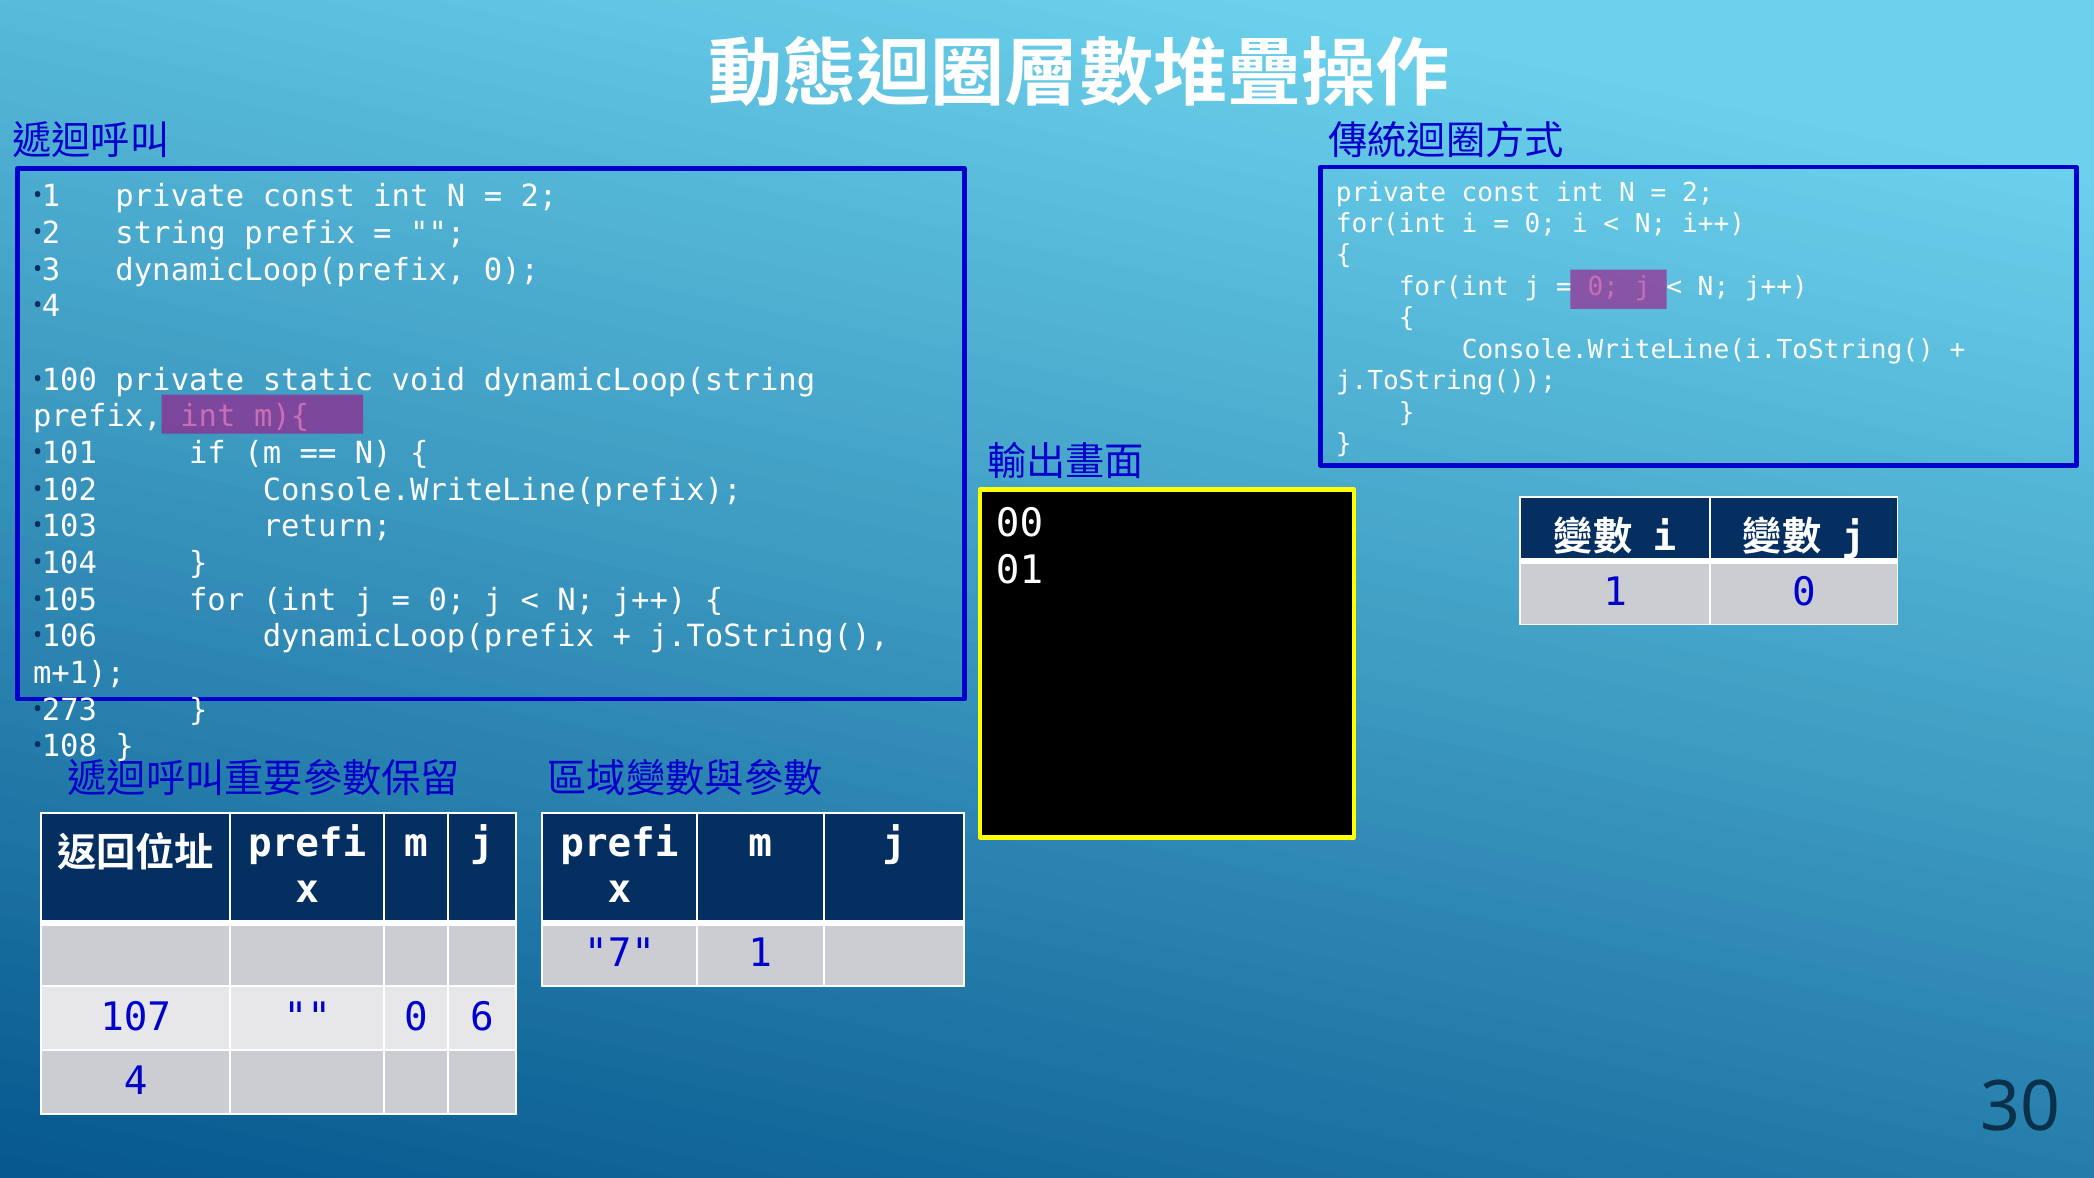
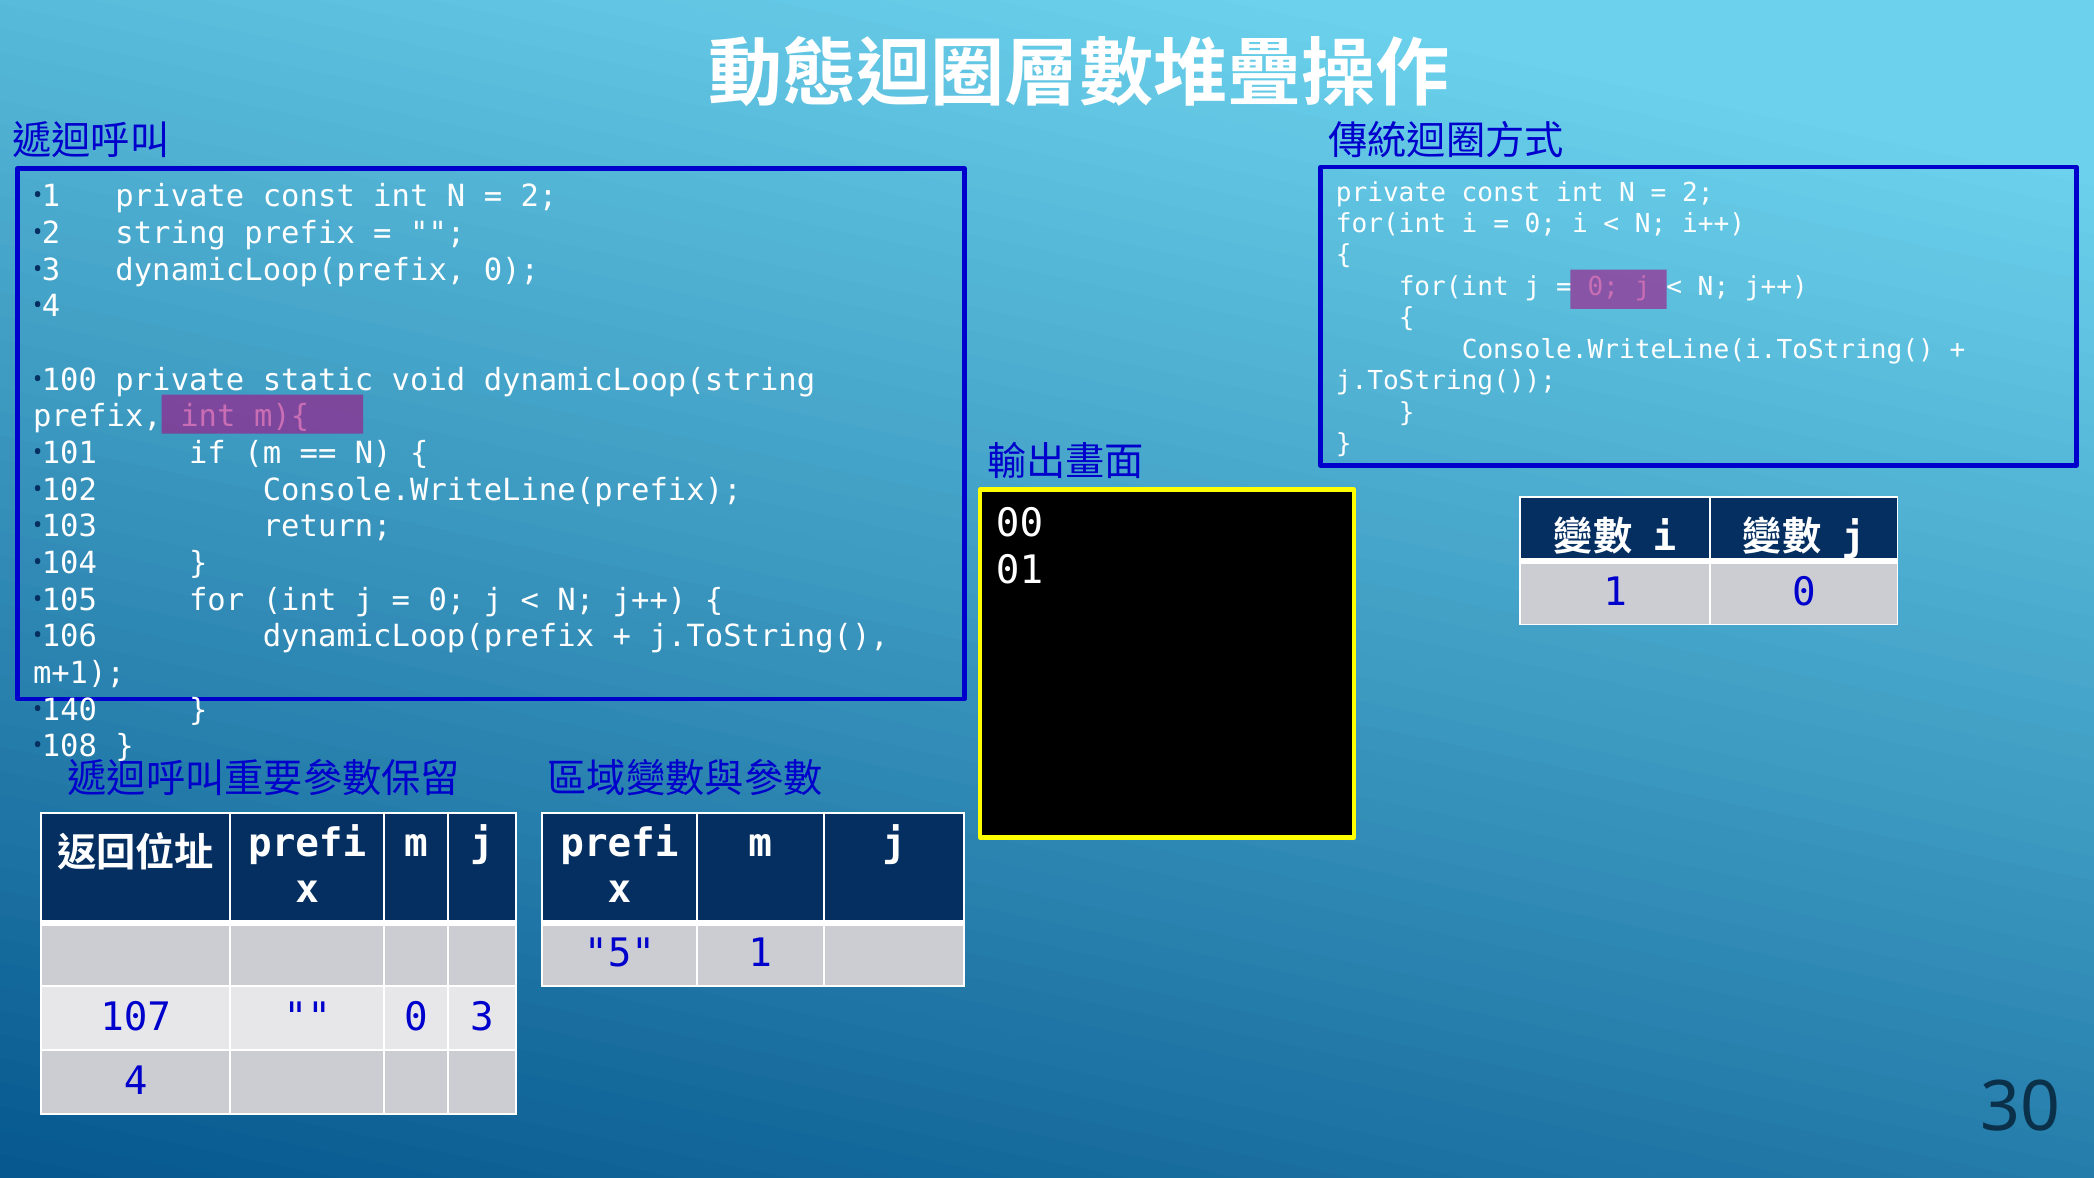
273: 273 -> 140 (69, 710)
7: 7 -> 5 (620, 954)
0 6: 6 -> 3 (482, 1017)
